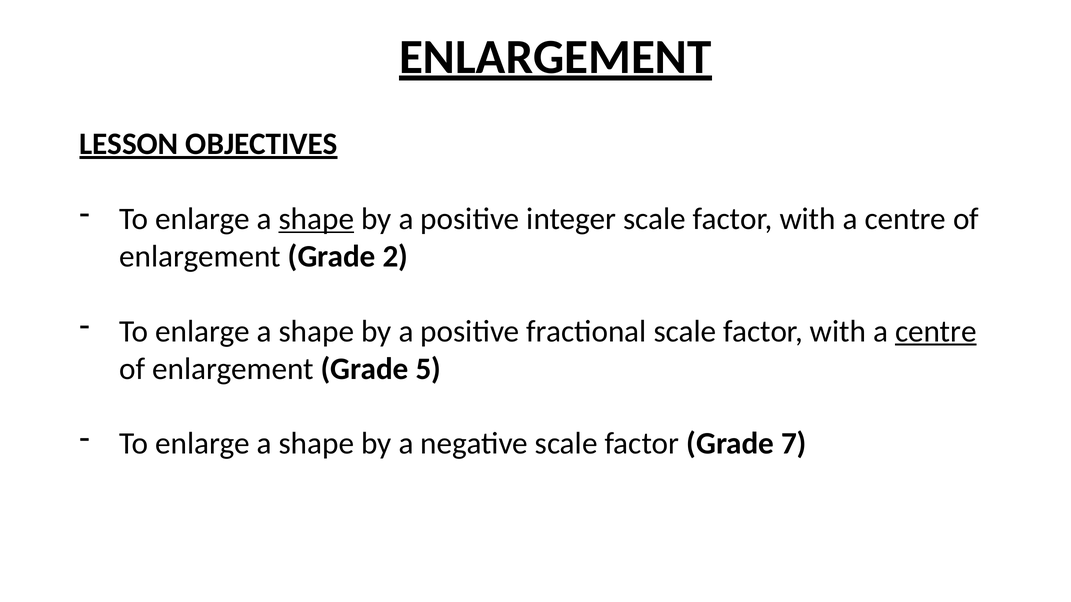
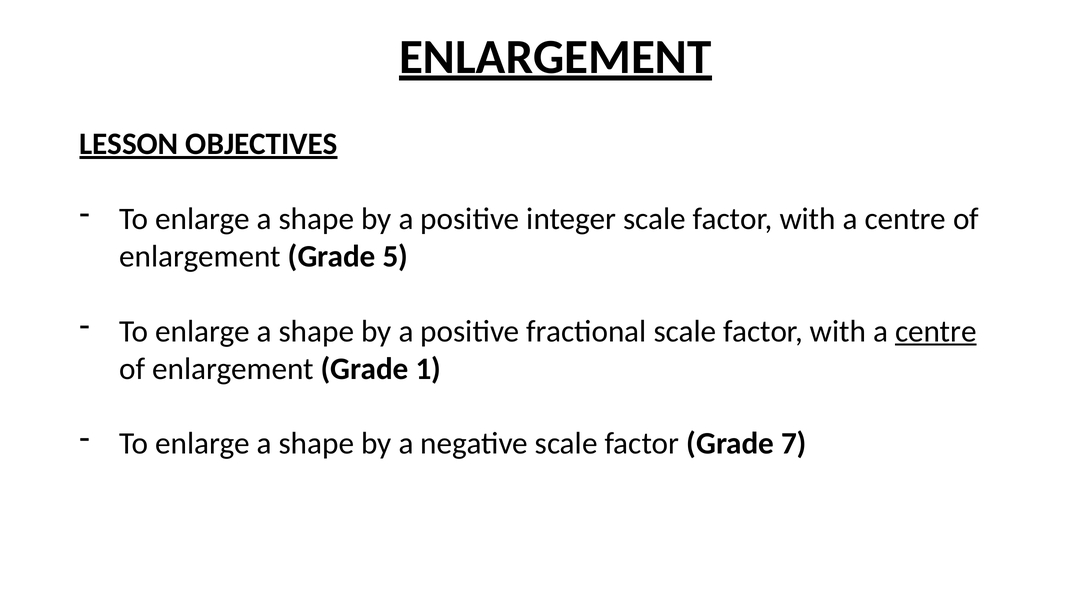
shape underline: present -> none (316, 219)
2: 2 -> 5 (395, 256)
5: 5 -> 1 (428, 369)
